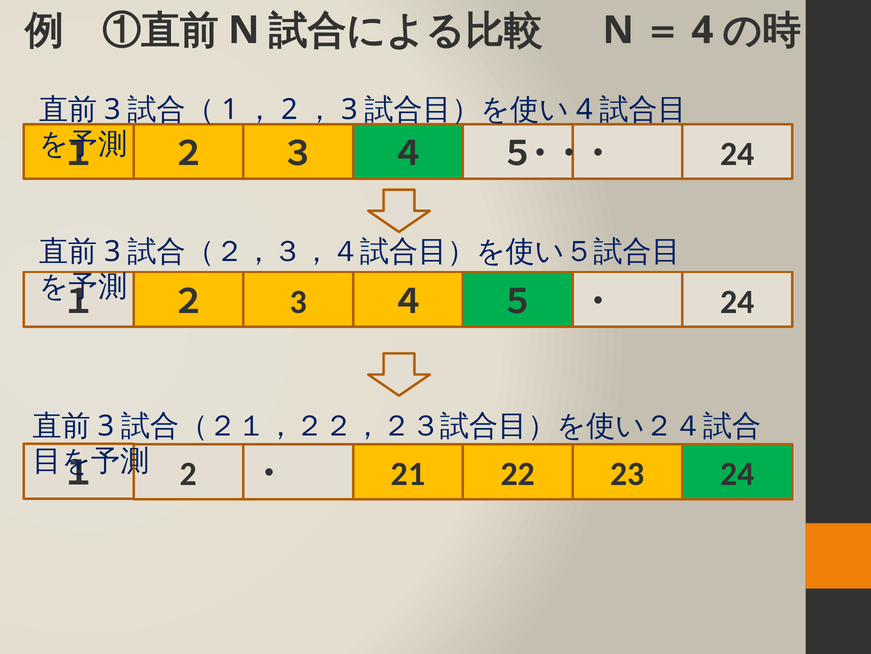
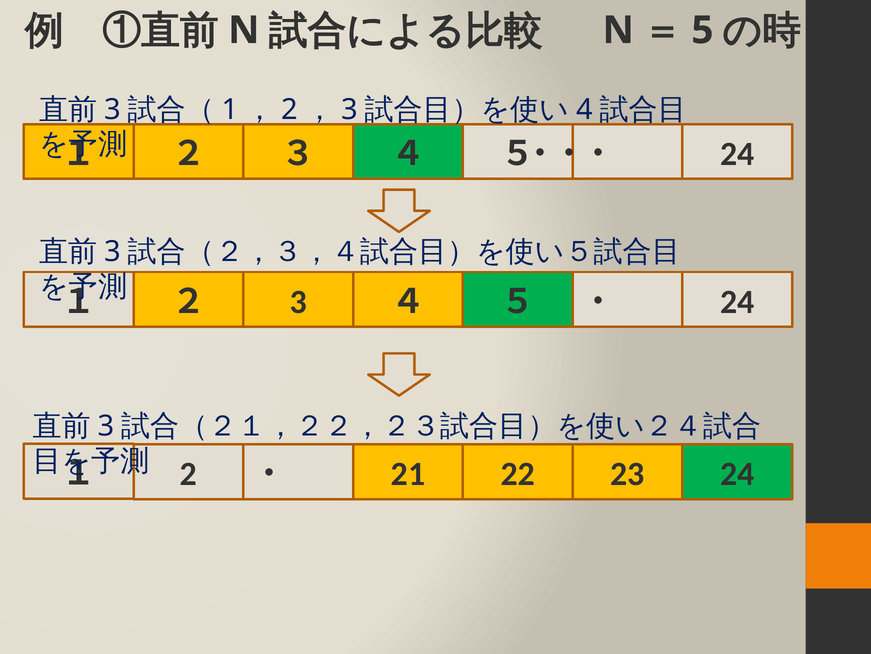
4: 4 -> 5 (702, 30)
